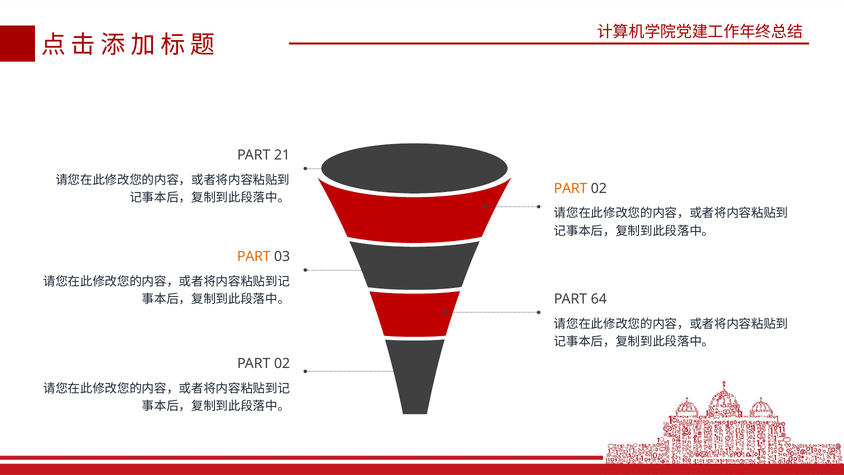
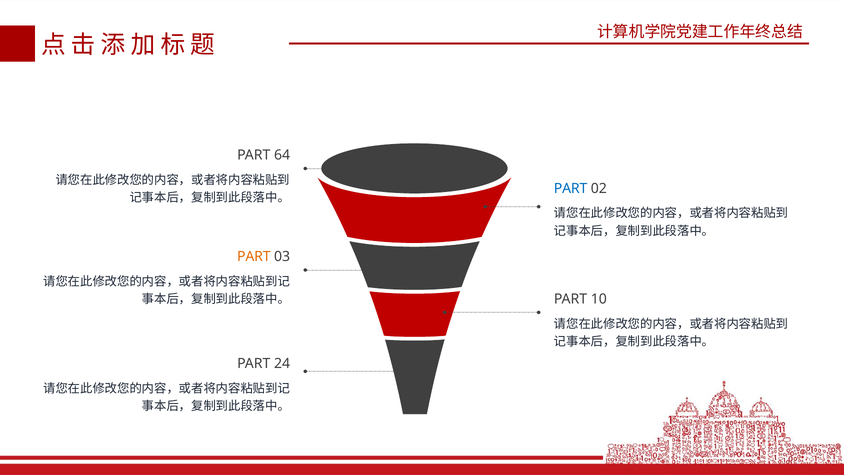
21: 21 -> 64 (282, 155)
PART colour: orange -> blue (571, 188)
64: 64 -> 10 (599, 299)
02: 02 -> 24 (282, 363)
